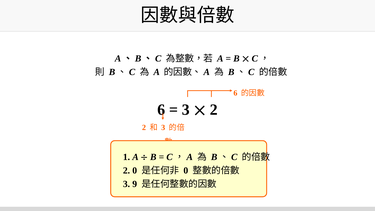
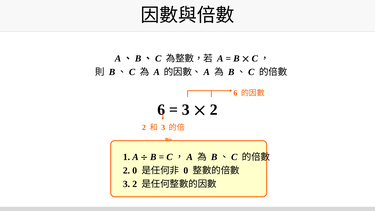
3 9: 9 -> 2 (135, 184)
